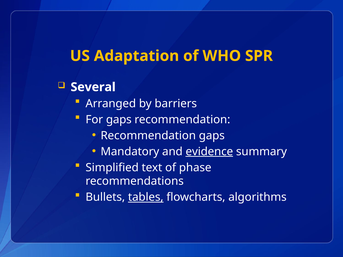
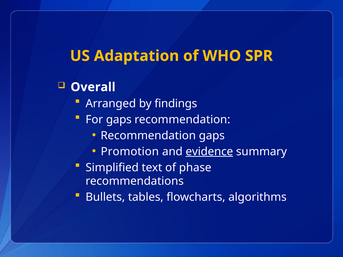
Several: Several -> Overall (93, 87)
barriers: barriers -> findings (176, 104)
Mandatory: Mandatory -> Promotion (130, 152)
tables underline: present -> none (146, 197)
